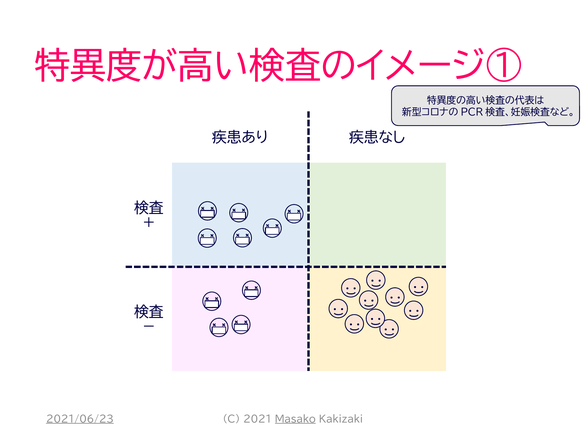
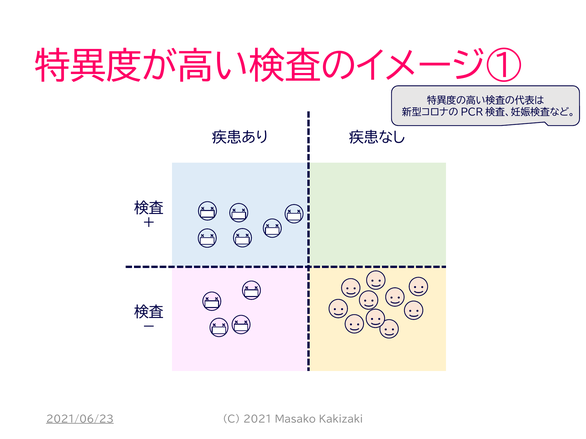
Masako underline: present -> none (295, 420)
